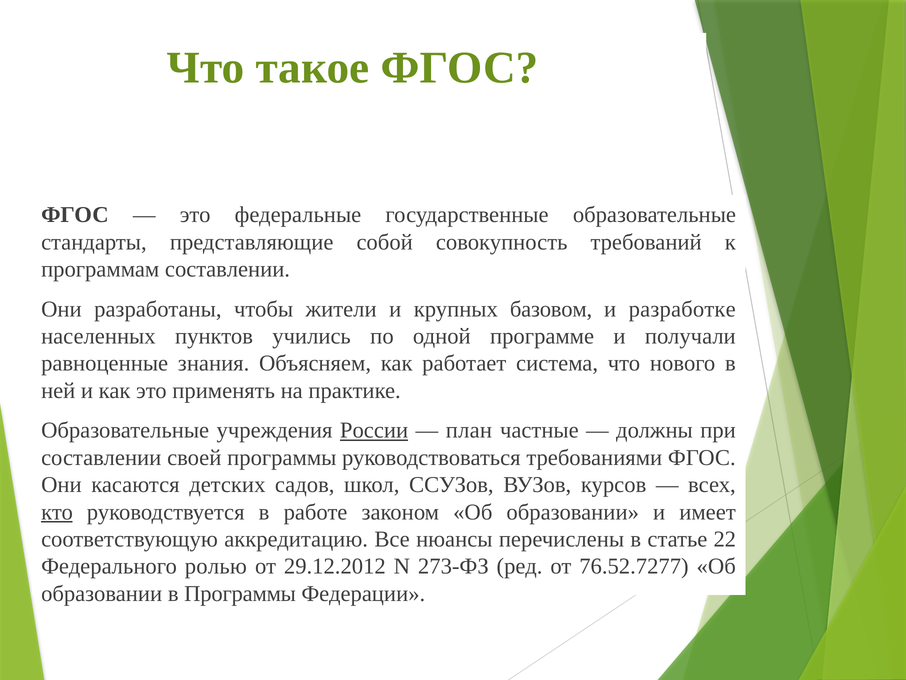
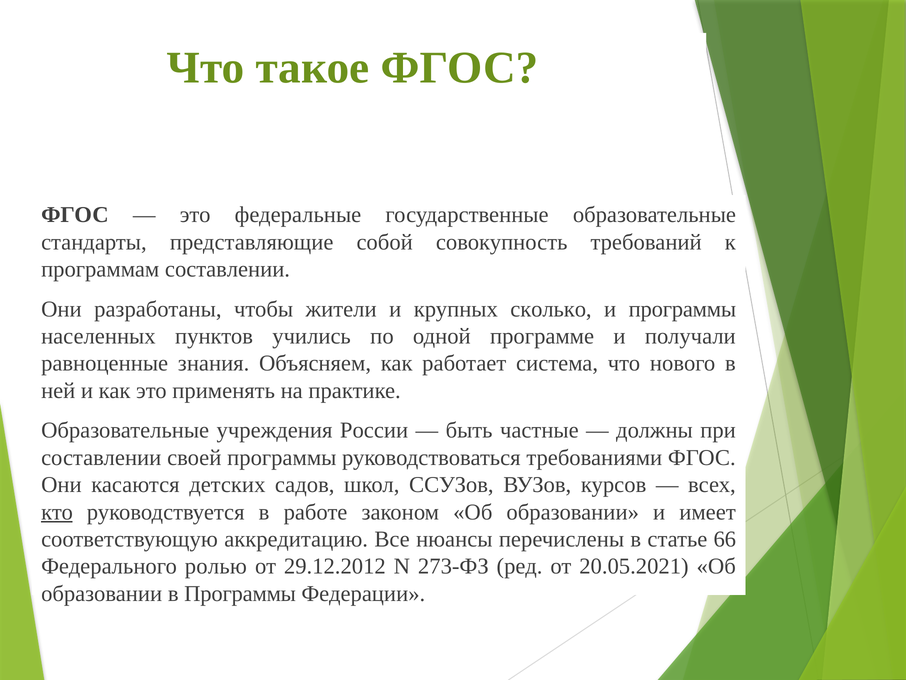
базовом: базовом -> сколько (551, 309)
и разработке: разработке -> программы (682, 309)
России underline: present -> none (374, 430)
план: план -> быть (469, 430)
22: 22 -> 66 (725, 539)
76.52.7277: 76.52.7277 -> 20.05.2021 (634, 566)
